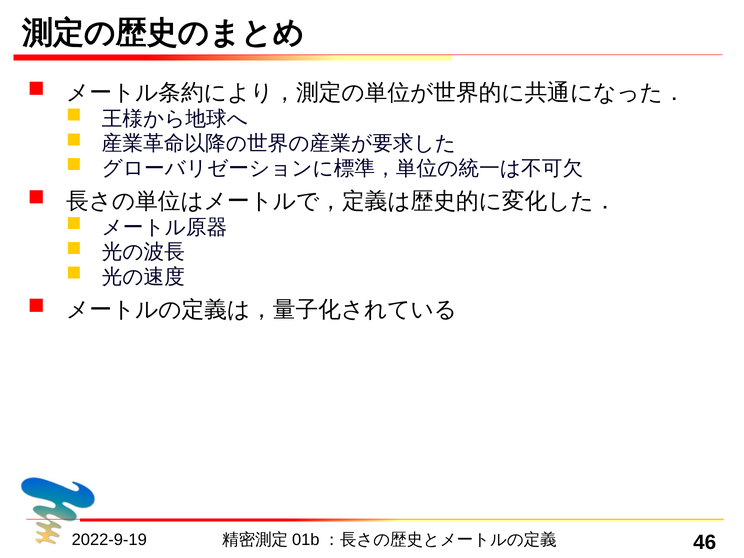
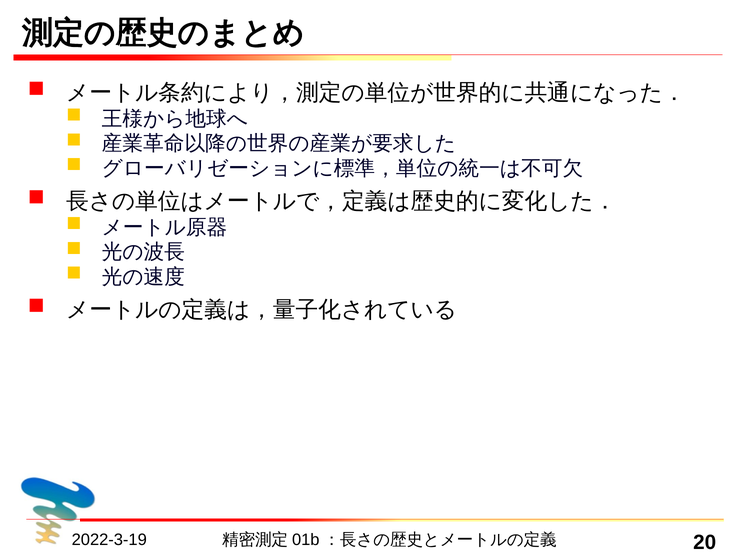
2022-9-19: 2022-9-19 -> 2022-3-19 (109, 540)
46: 46 -> 20 (705, 543)
